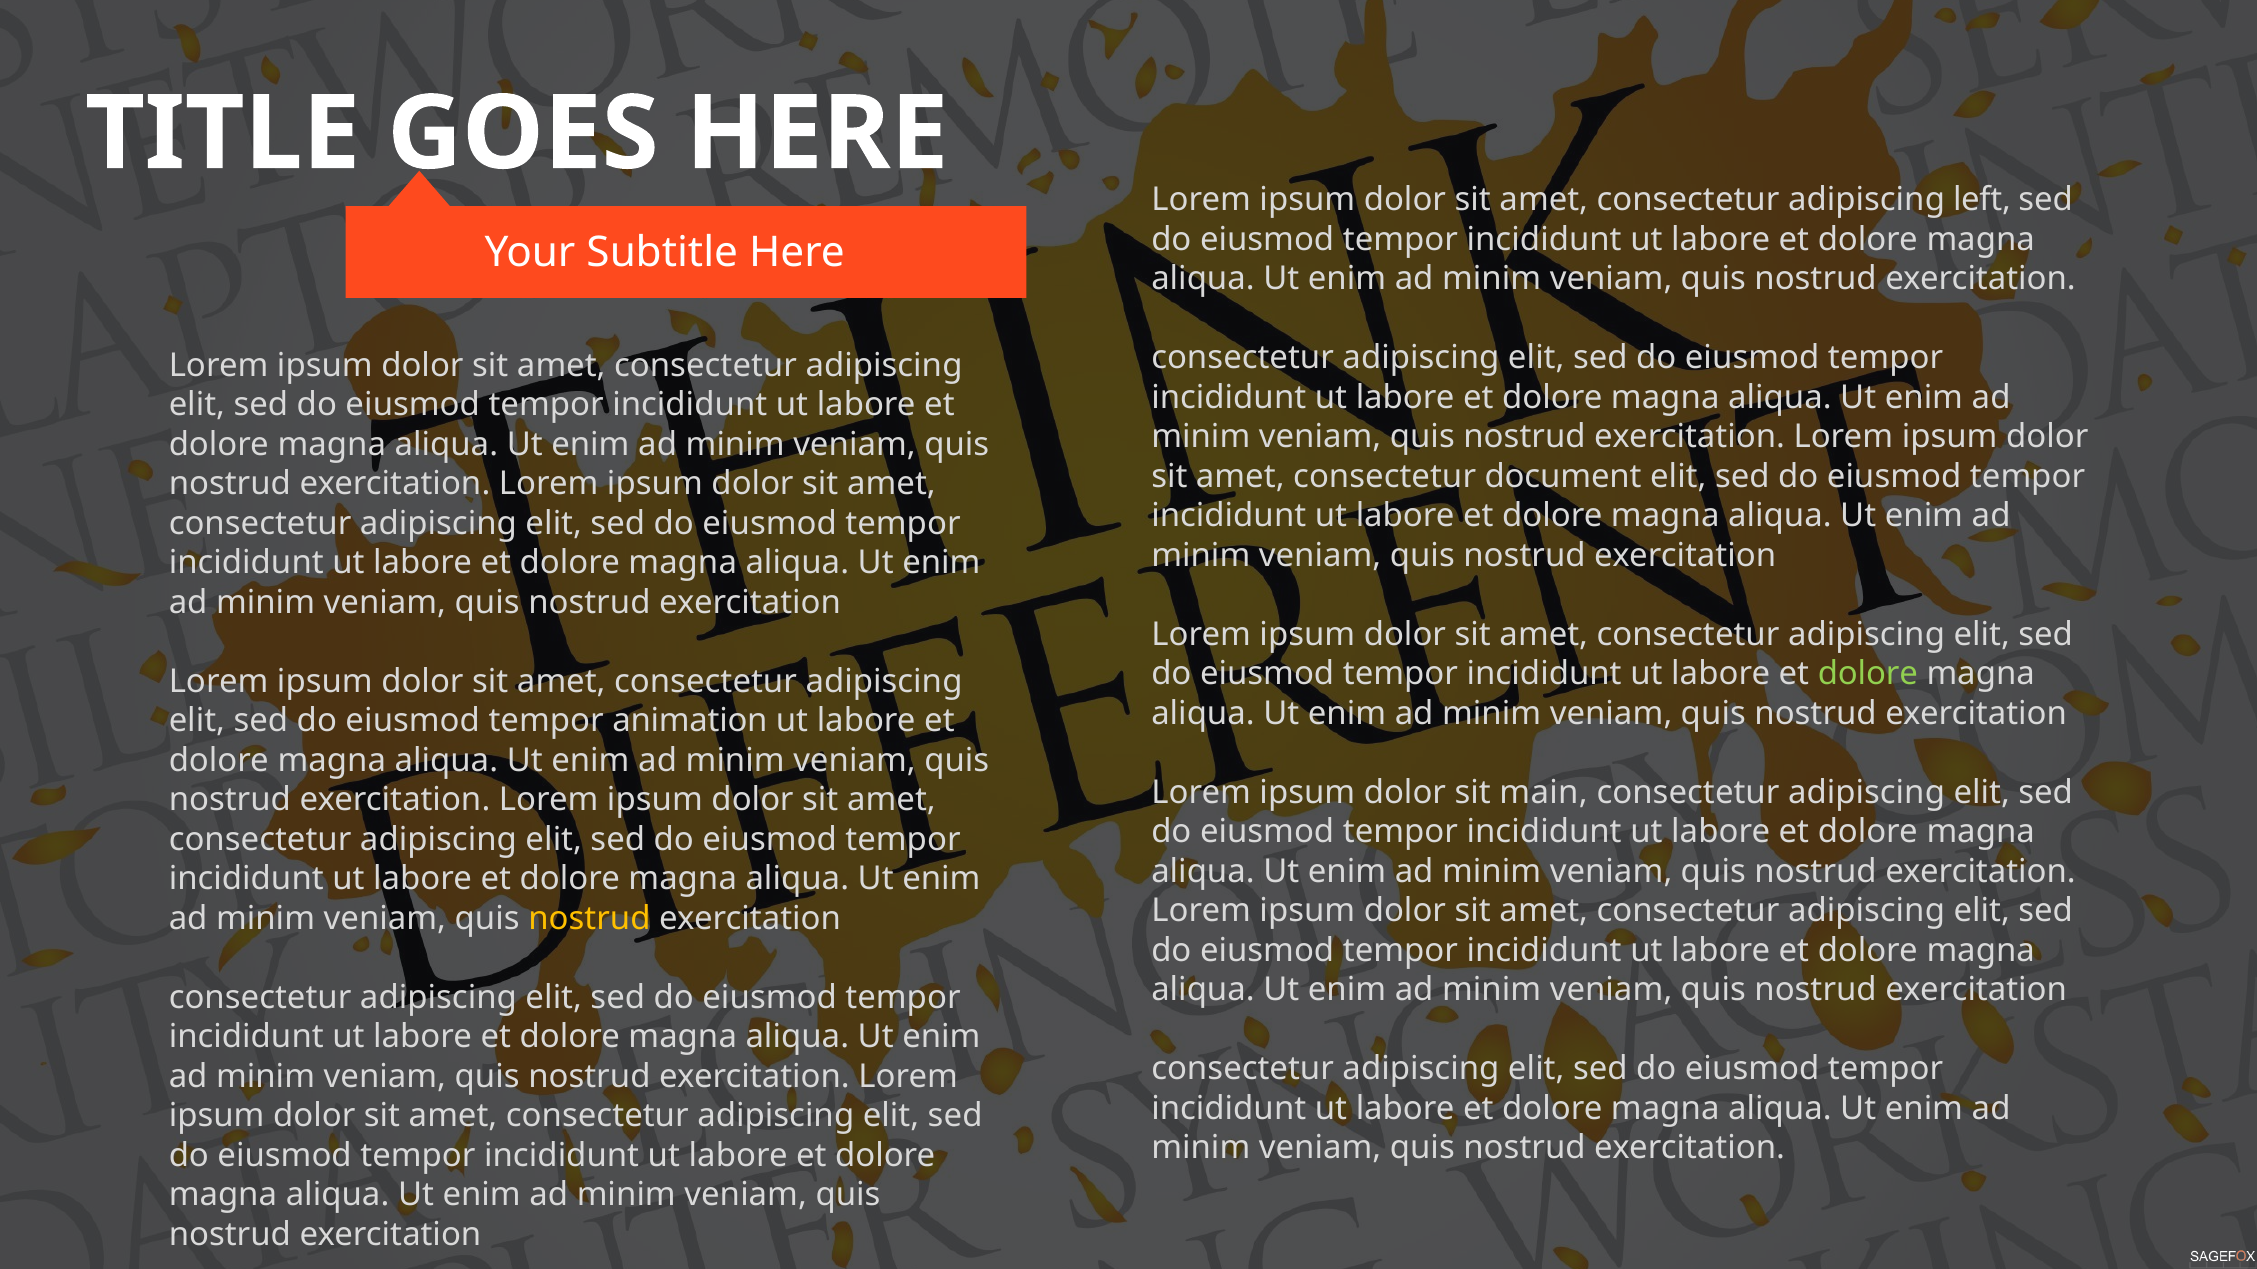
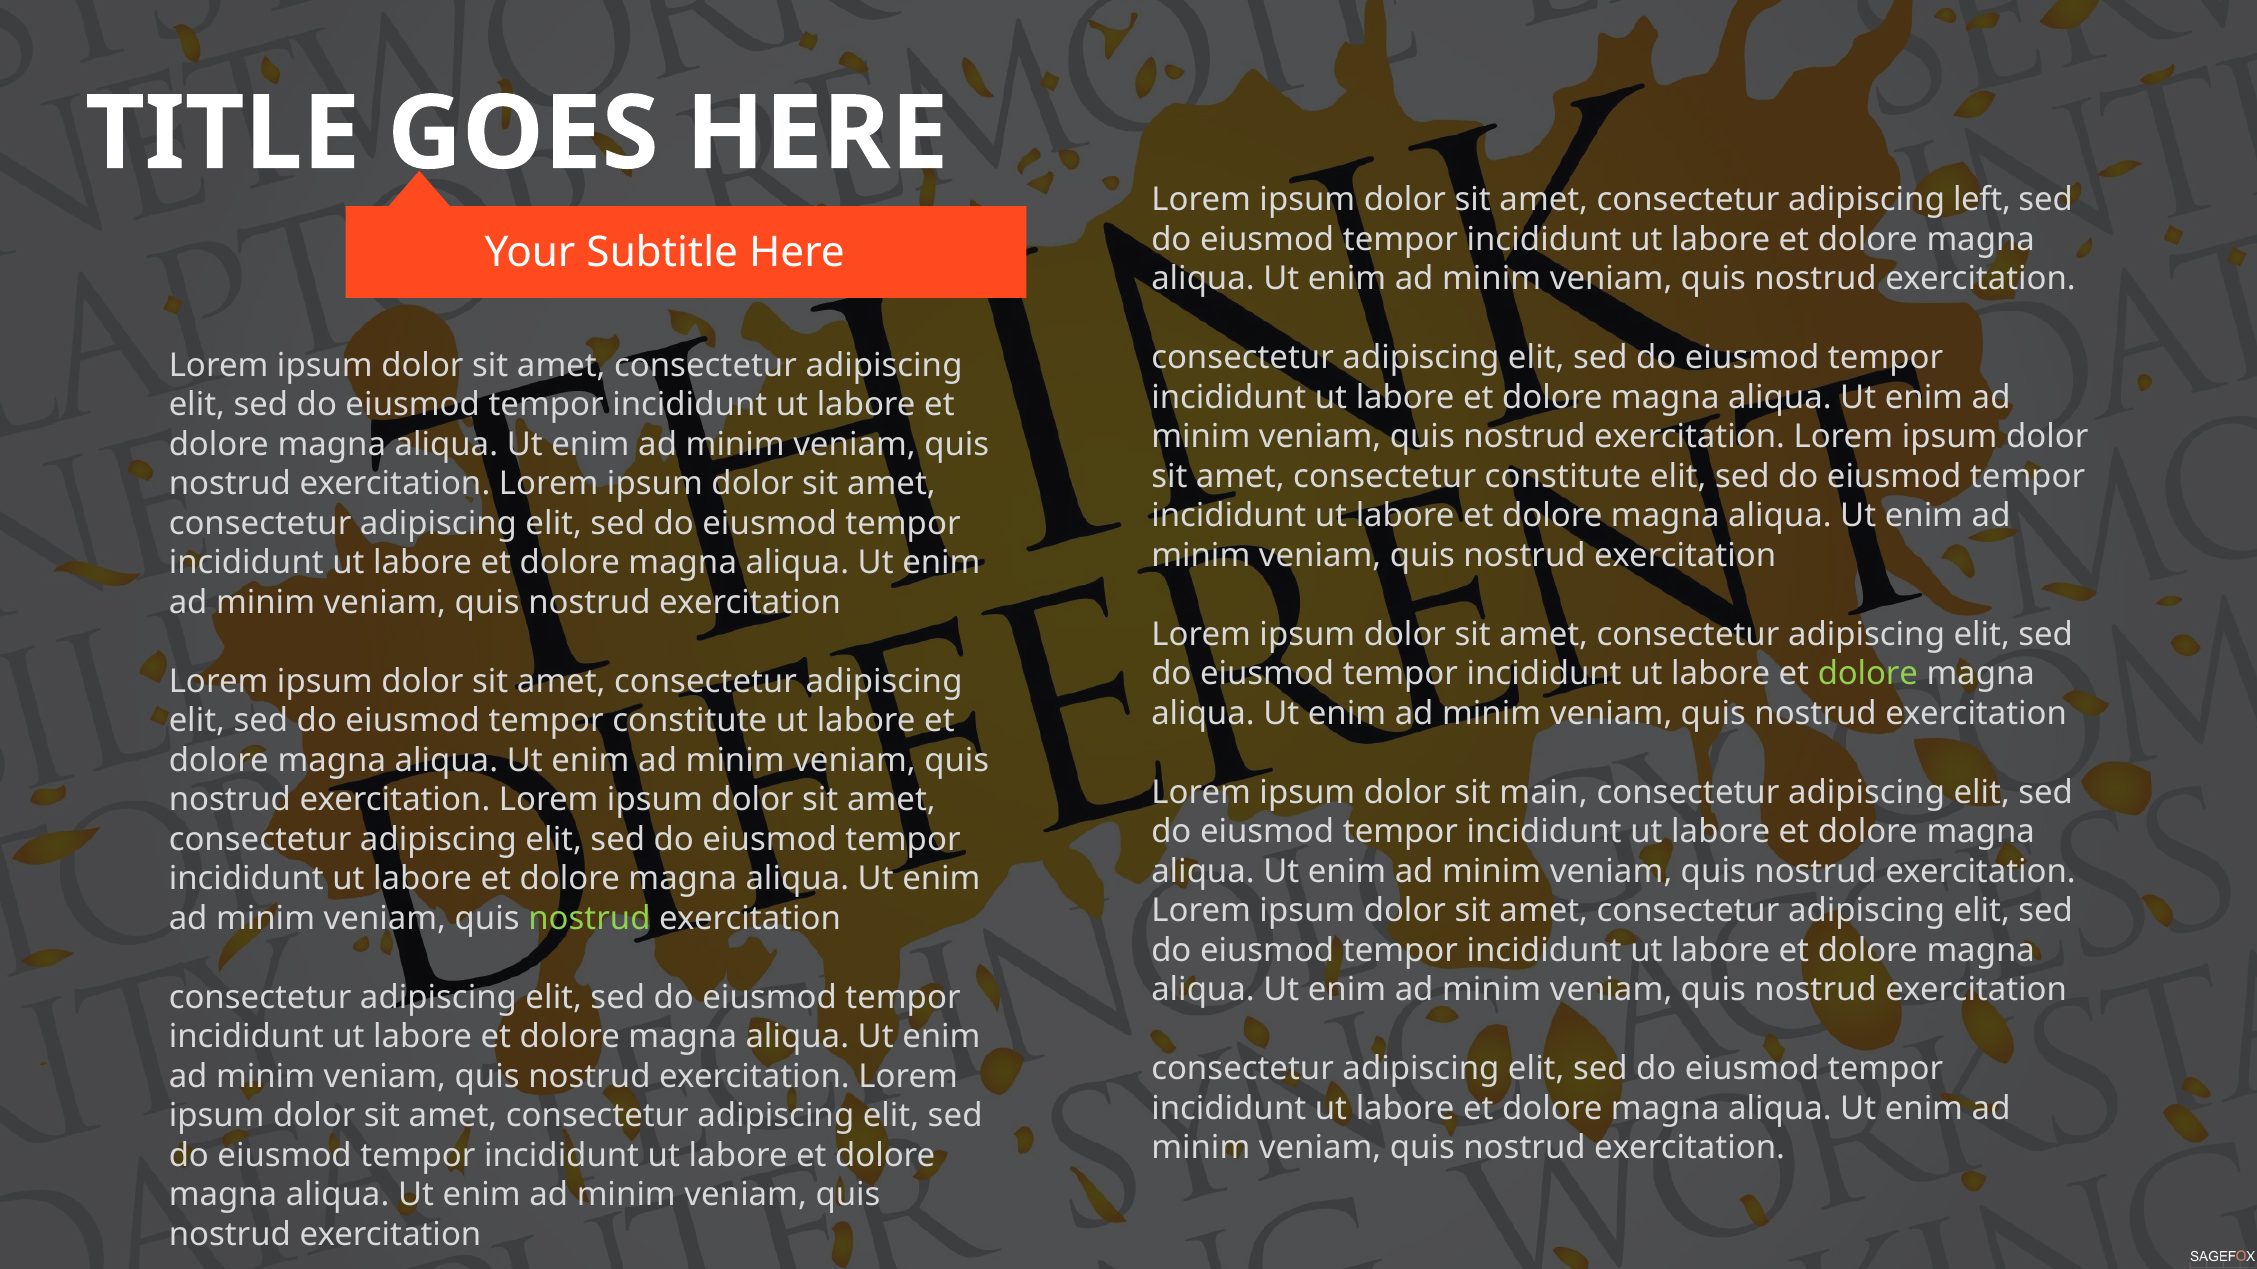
consectetur document: document -> constitute (1563, 476)
tempor animation: animation -> constitute (690, 721)
nostrud colour: yellow -> light green (589, 919)
